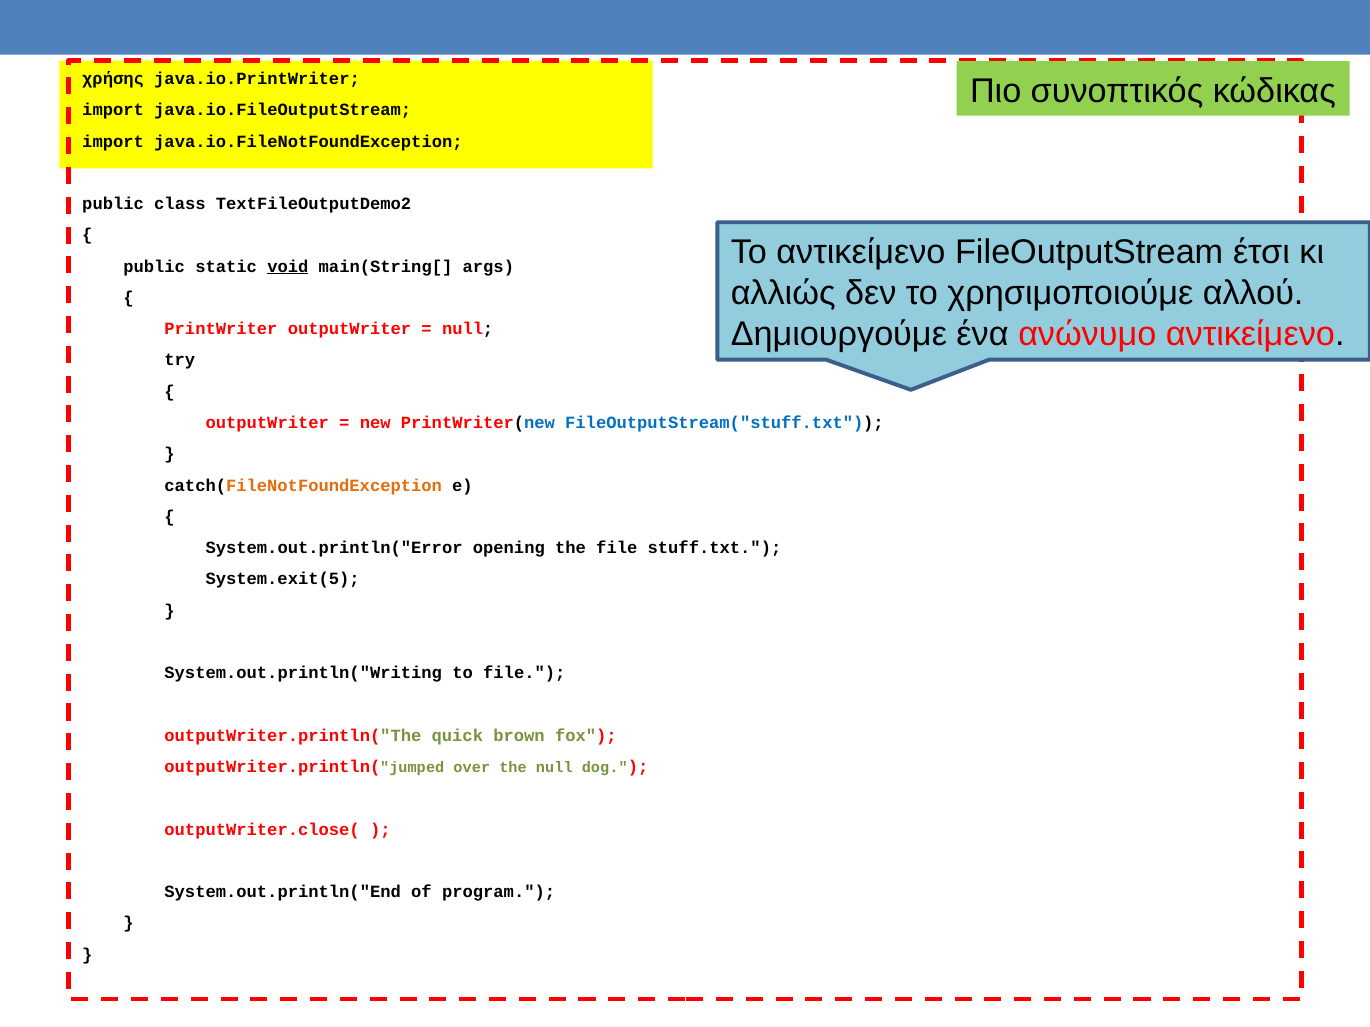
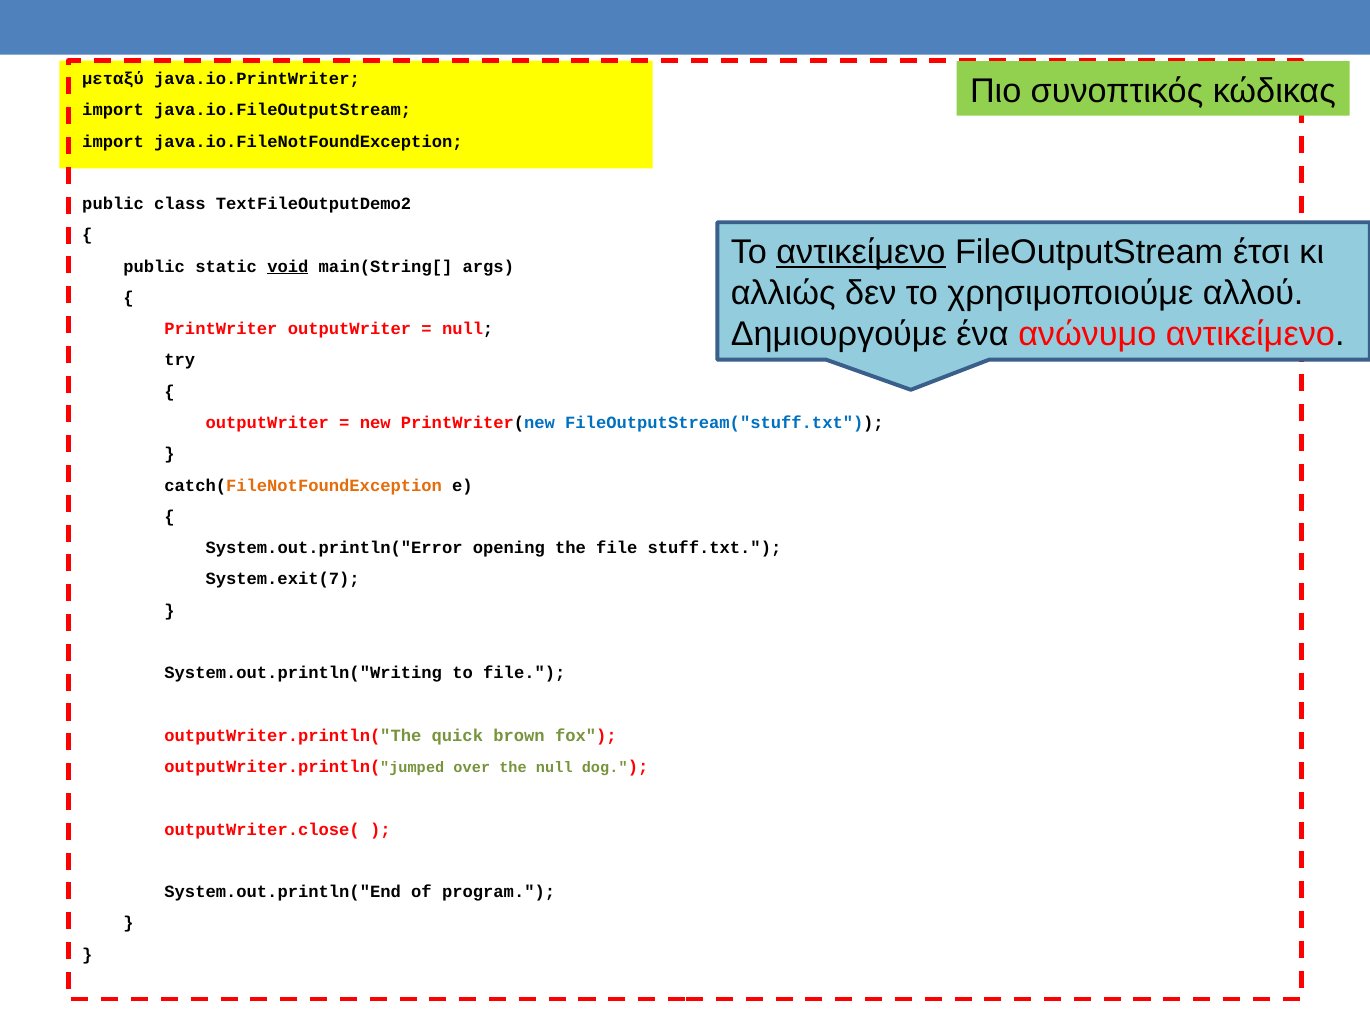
χρήσης: χρήσης -> μεταξύ (113, 79)
αντικείμενο underline: none -> present (861, 252)
System.exit(5: System.exit(5 -> System.exit(7 (283, 580)
